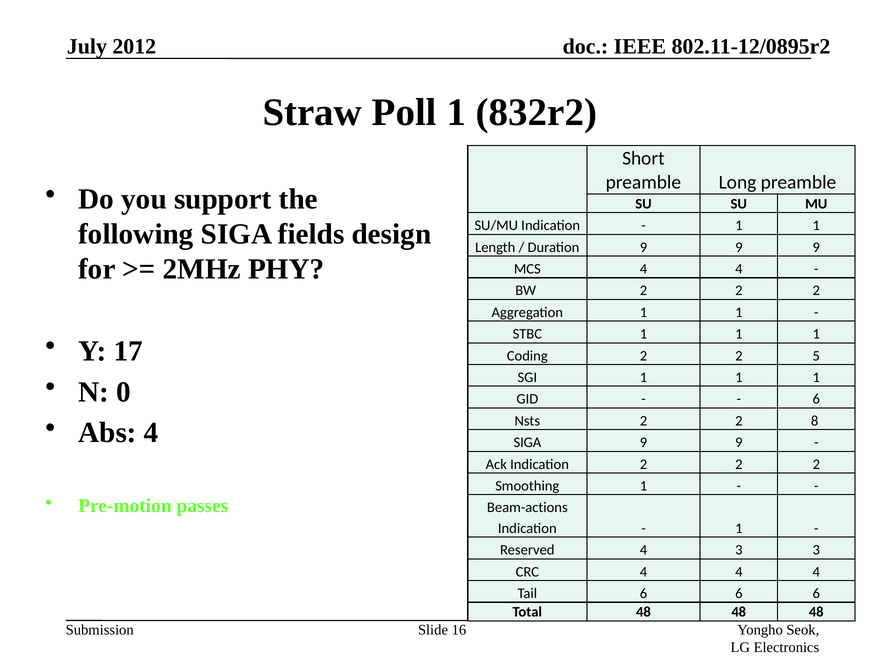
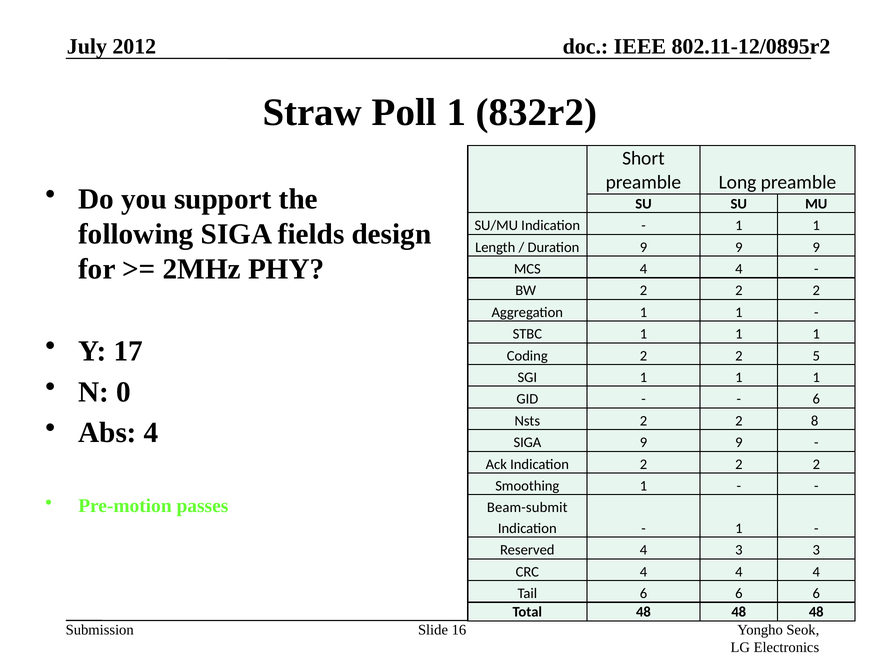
Beam-actions: Beam-actions -> Beam-submit (527, 508)
